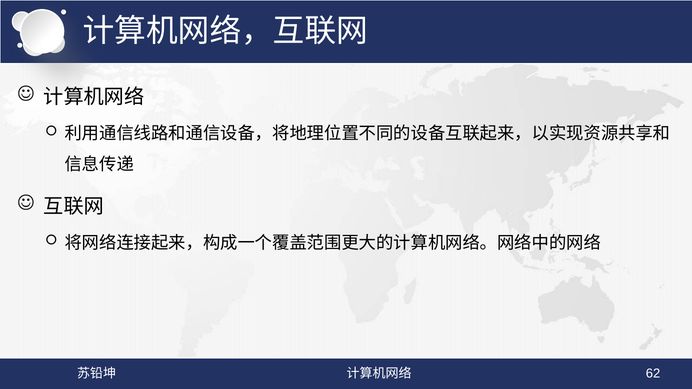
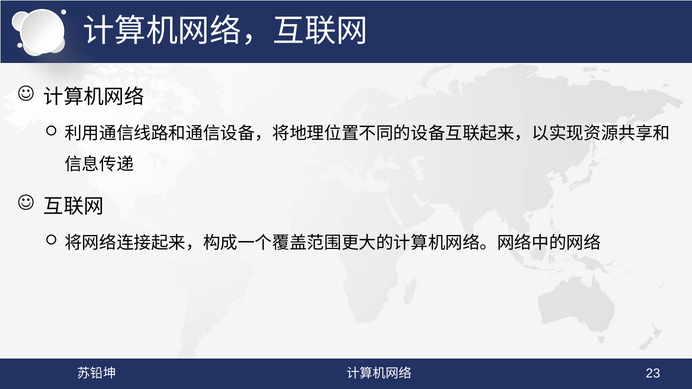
62: 62 -> 23 (653, 374)
